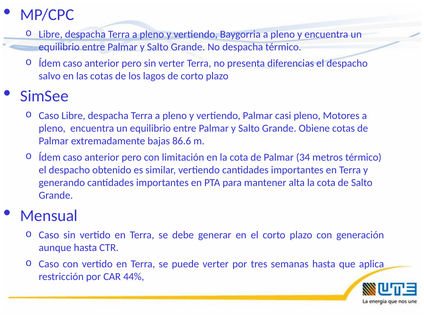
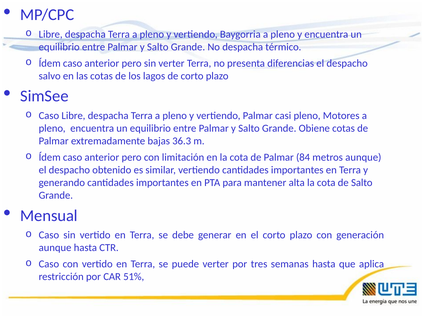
86.6: 86.6 -> 36.3 (182, 141)
34: 34 -> 84 (303, 157)
metros térmico: térmico -> aunque (363, 157)
44%: 44% -> 51% (134, 277)
